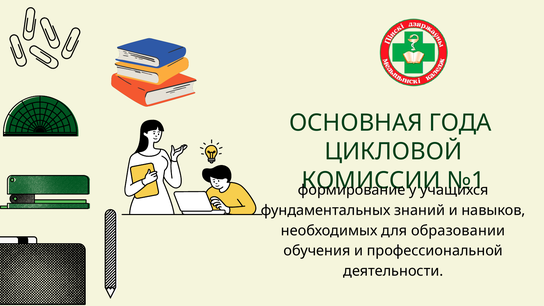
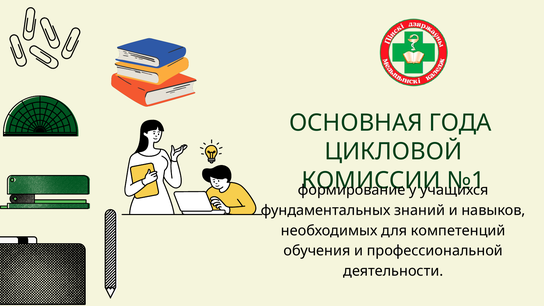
образовании: образовании -> компетенций (458, 231)
